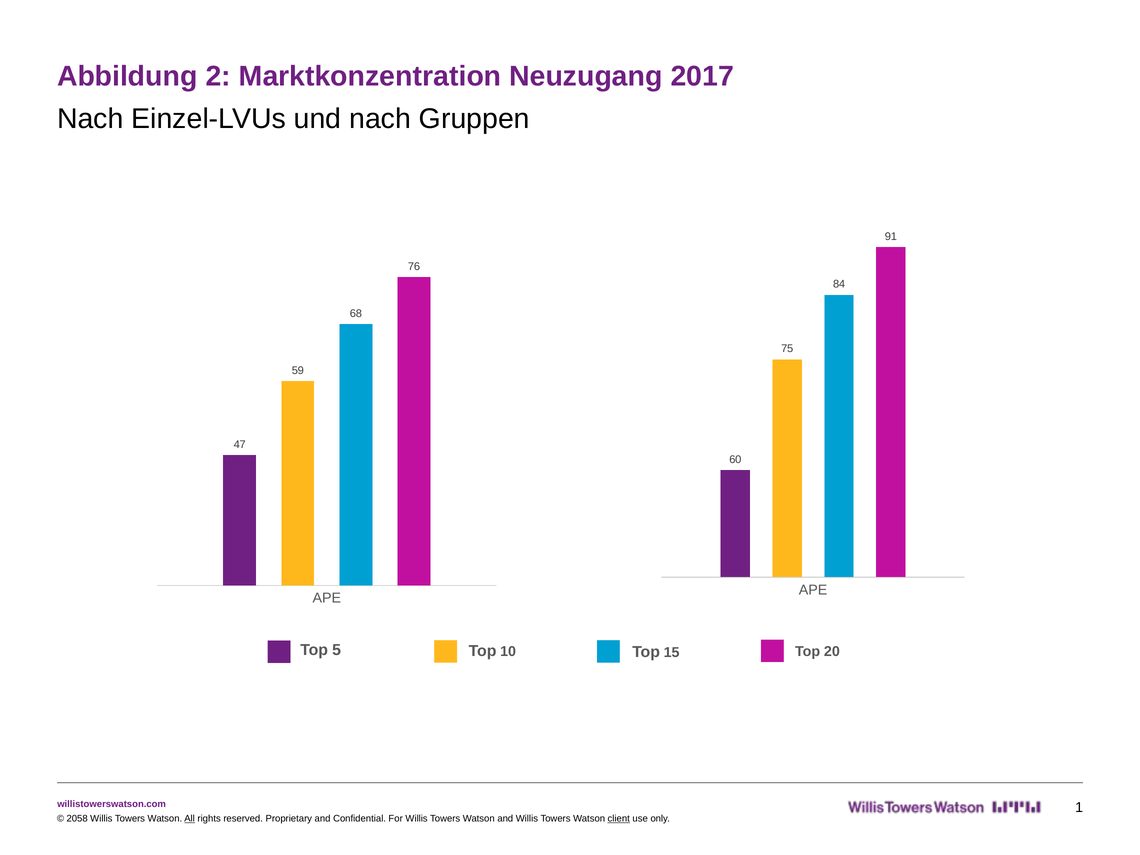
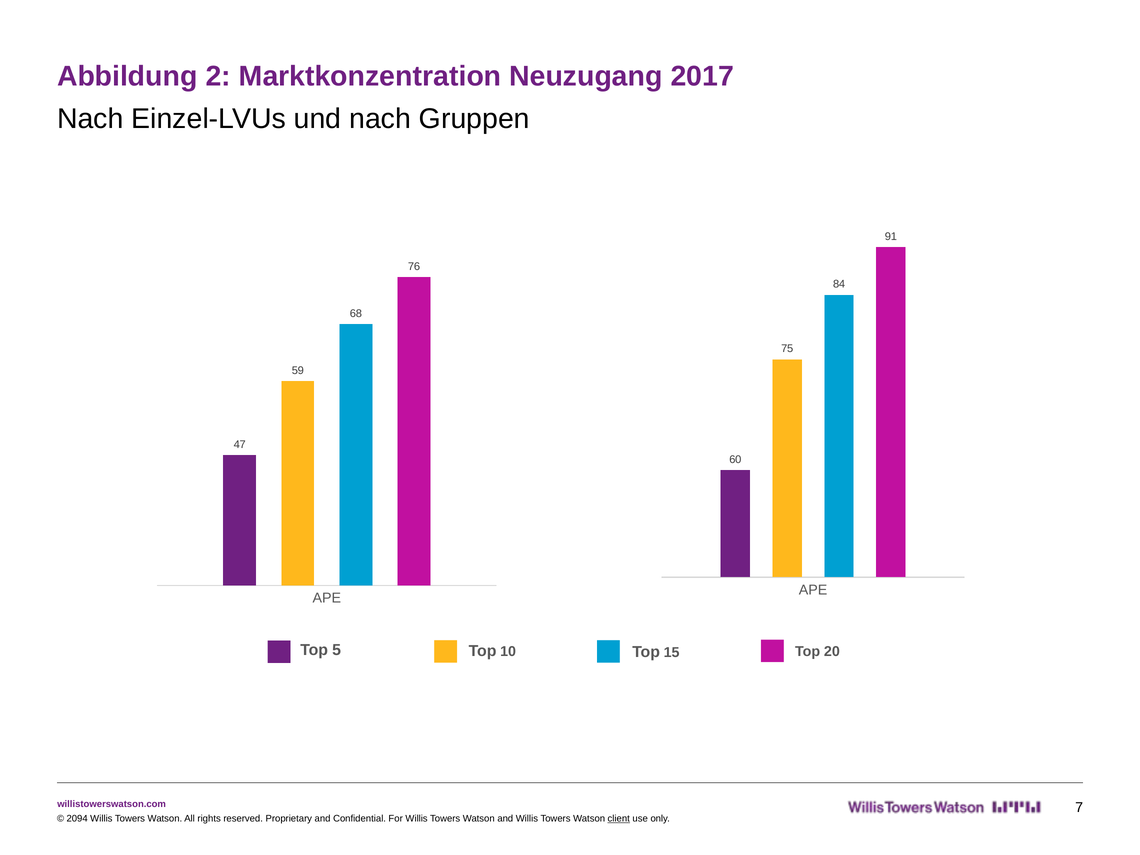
1: 1 -> 7 (1079, 807)
2058: 2058 -> 2094 (77, 819)
All underline: present -> none (190, 819)
